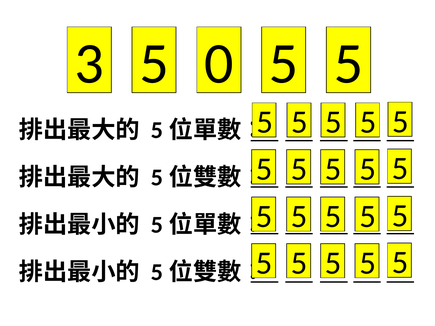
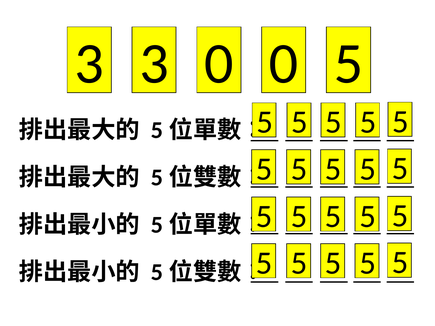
3 5: 5 -> 3 (154, 64)
0 5: 5 -> 0 (284, 64)
